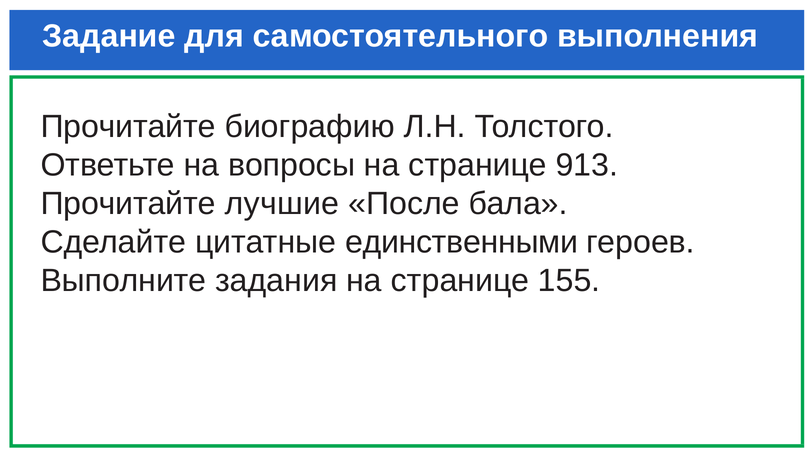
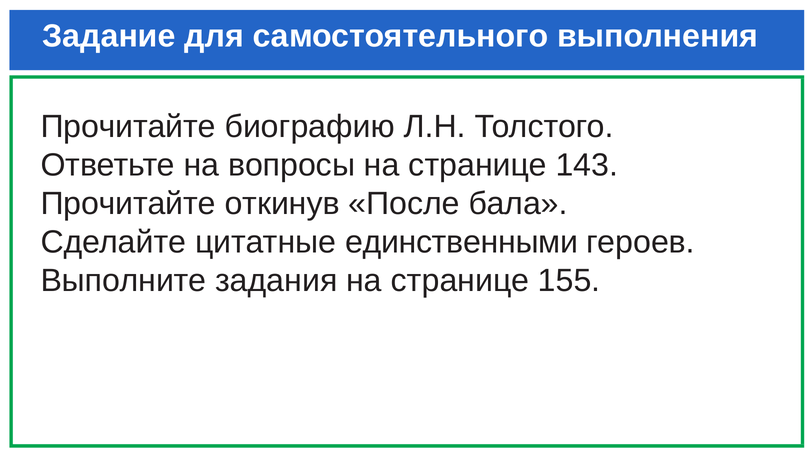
913: 913 -> 143 (587, 165)
лучшие: лучшие -> откинув (282, 204)
